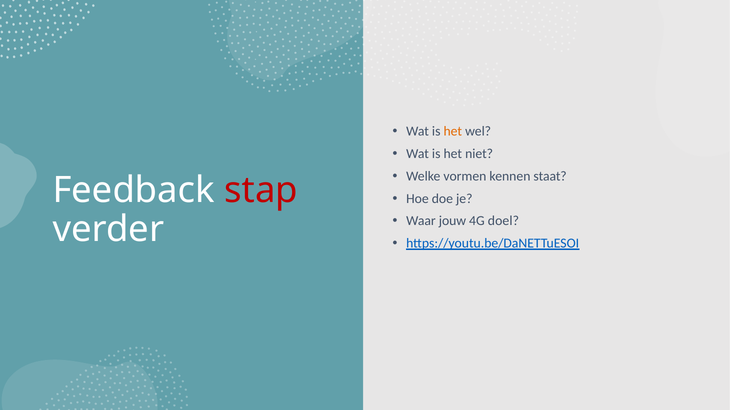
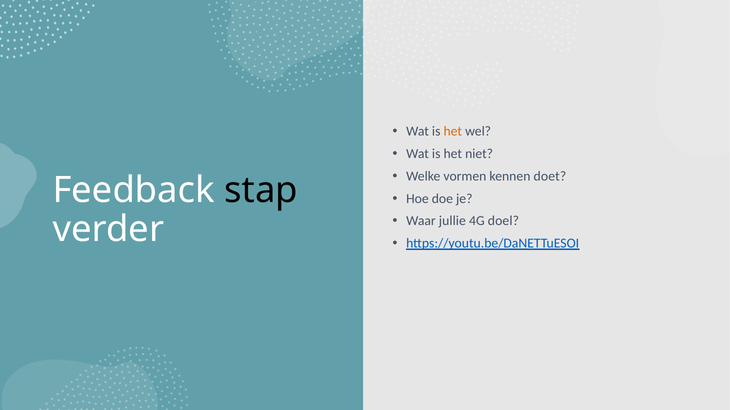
staat: staat -> doet (550, 176)
stap colour: red -> black (261, 190)
jouw: jouw -> jullie (452, 221)
